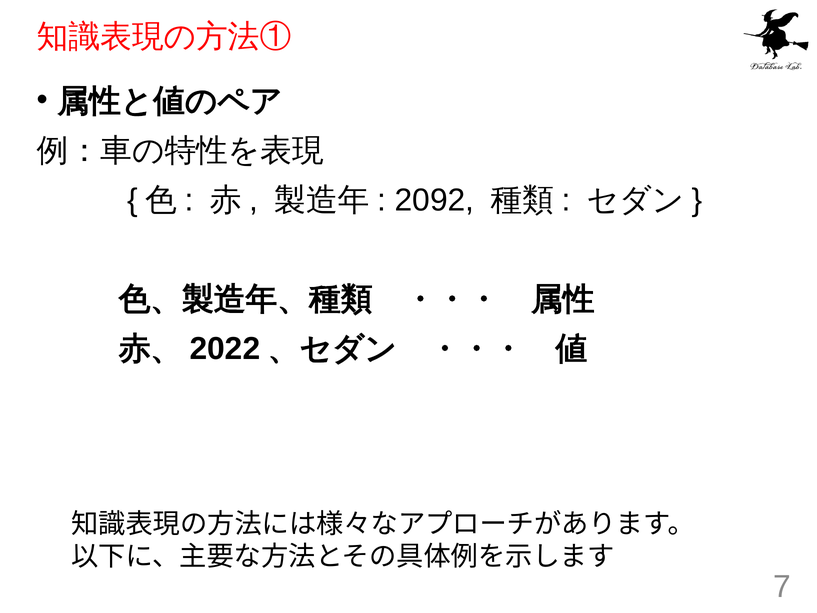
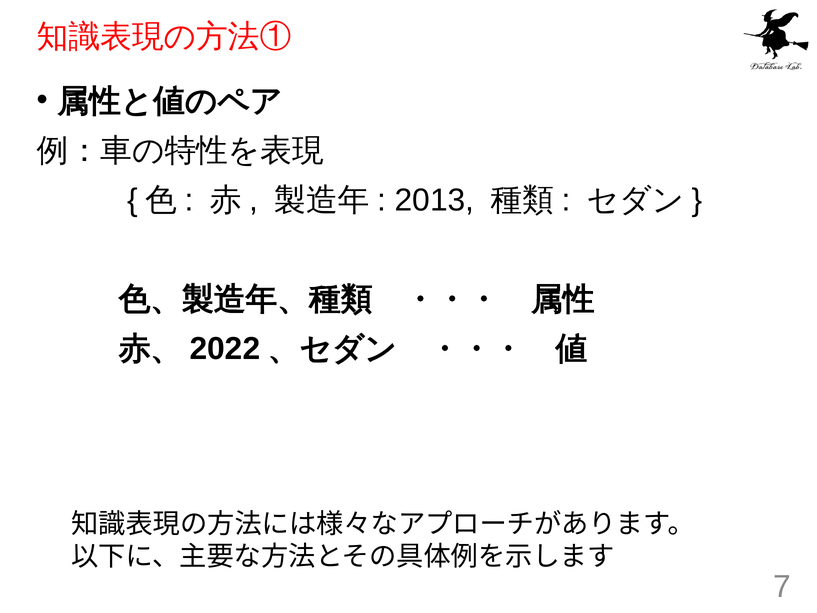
2092: 2092 -> 2013 (434, 200)
